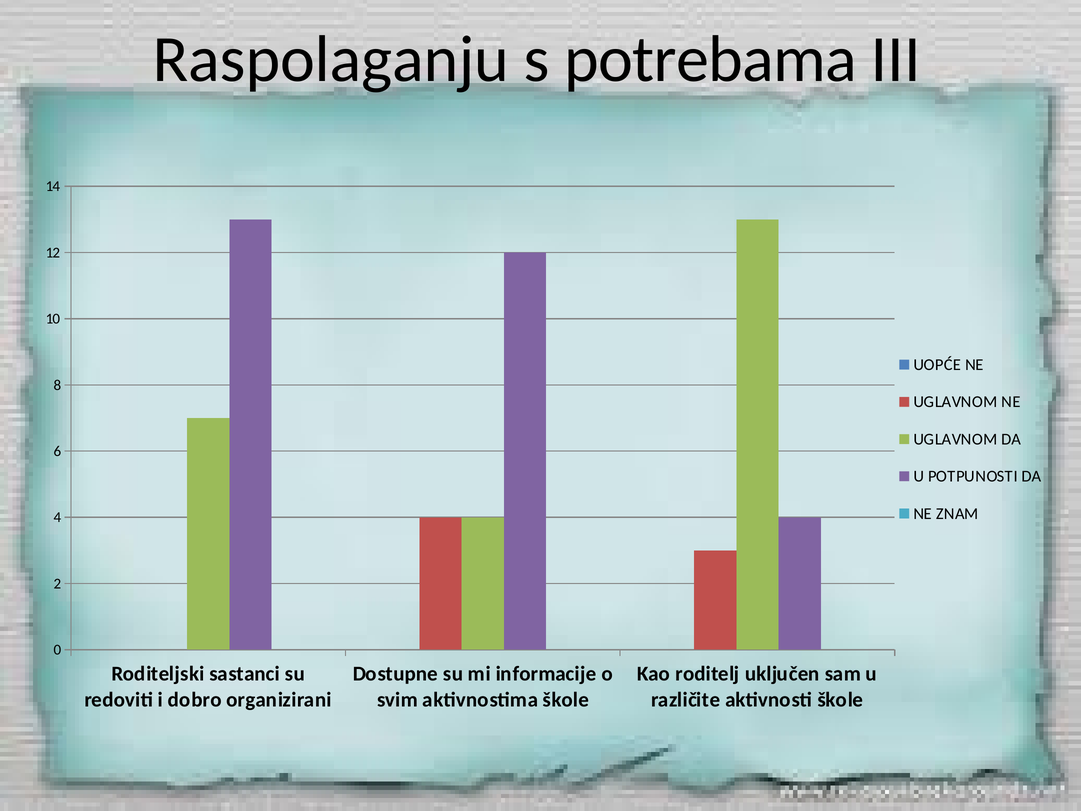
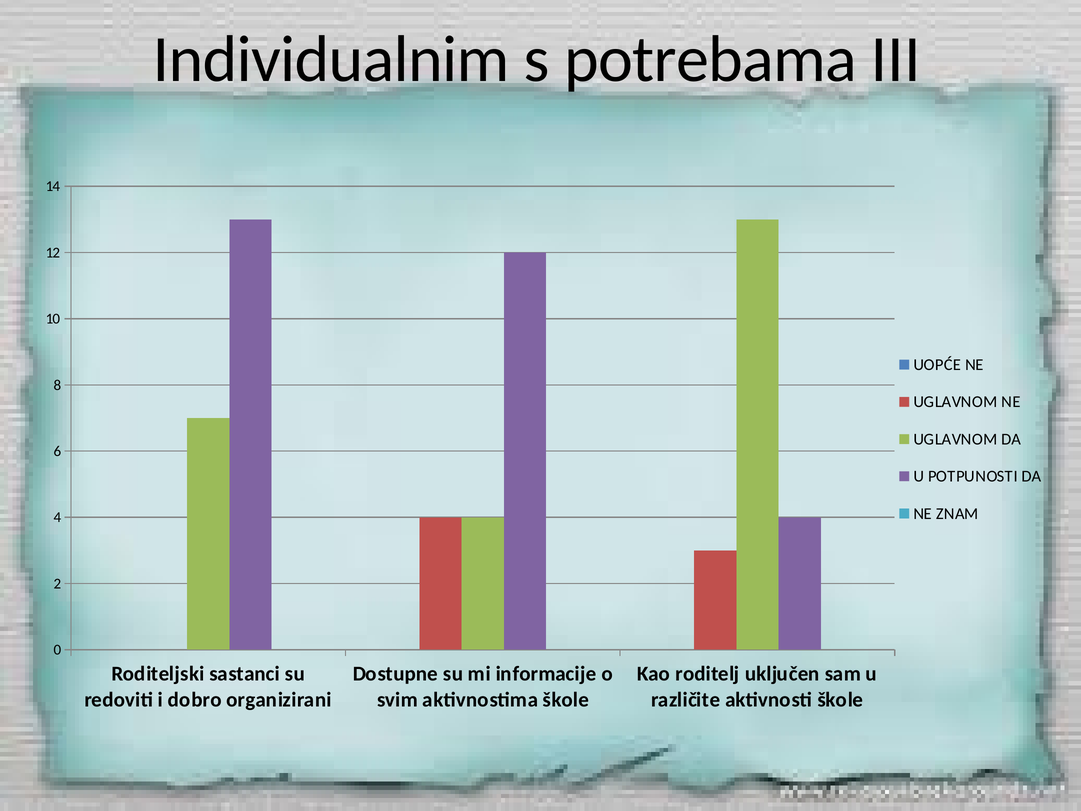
Raspolaganju: Raspolaganju -> Individualnim (331, 59)
